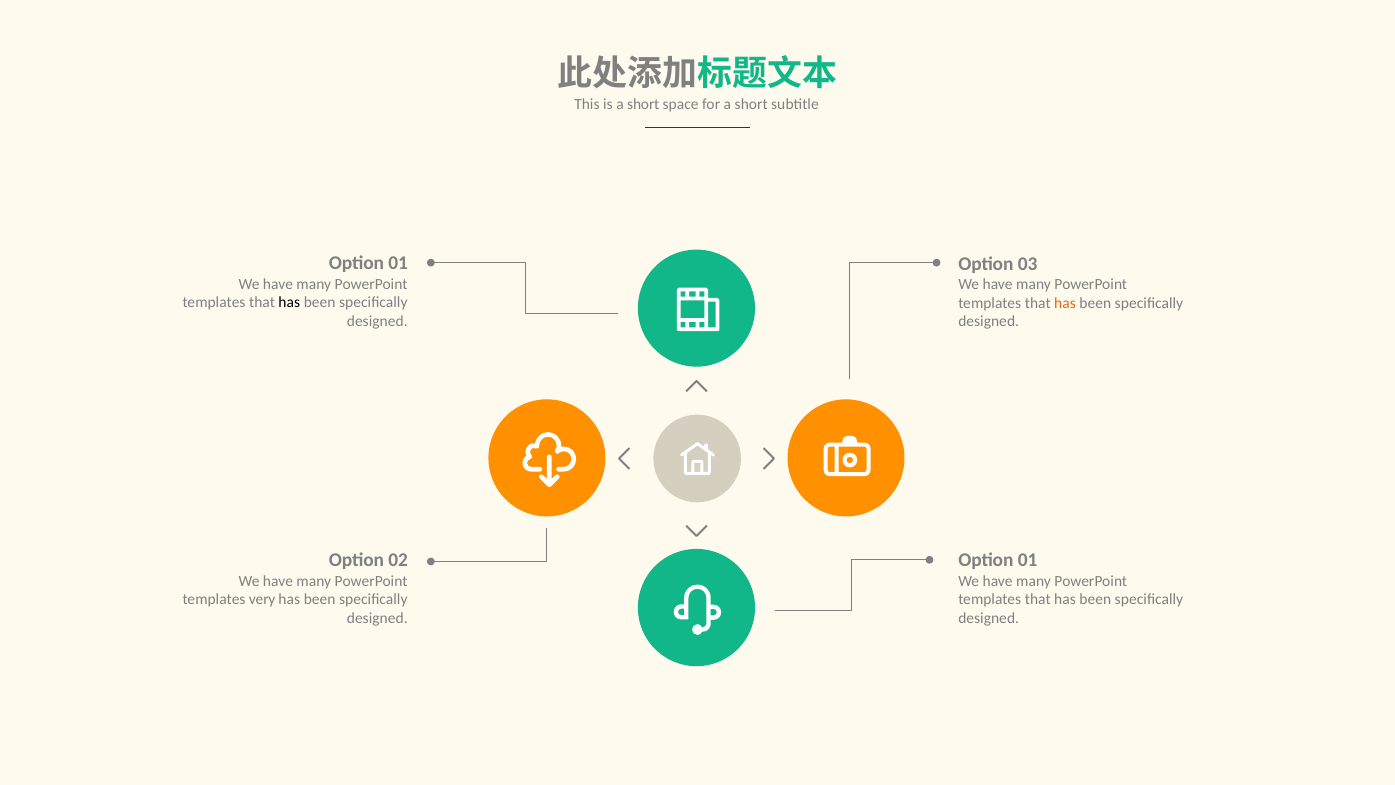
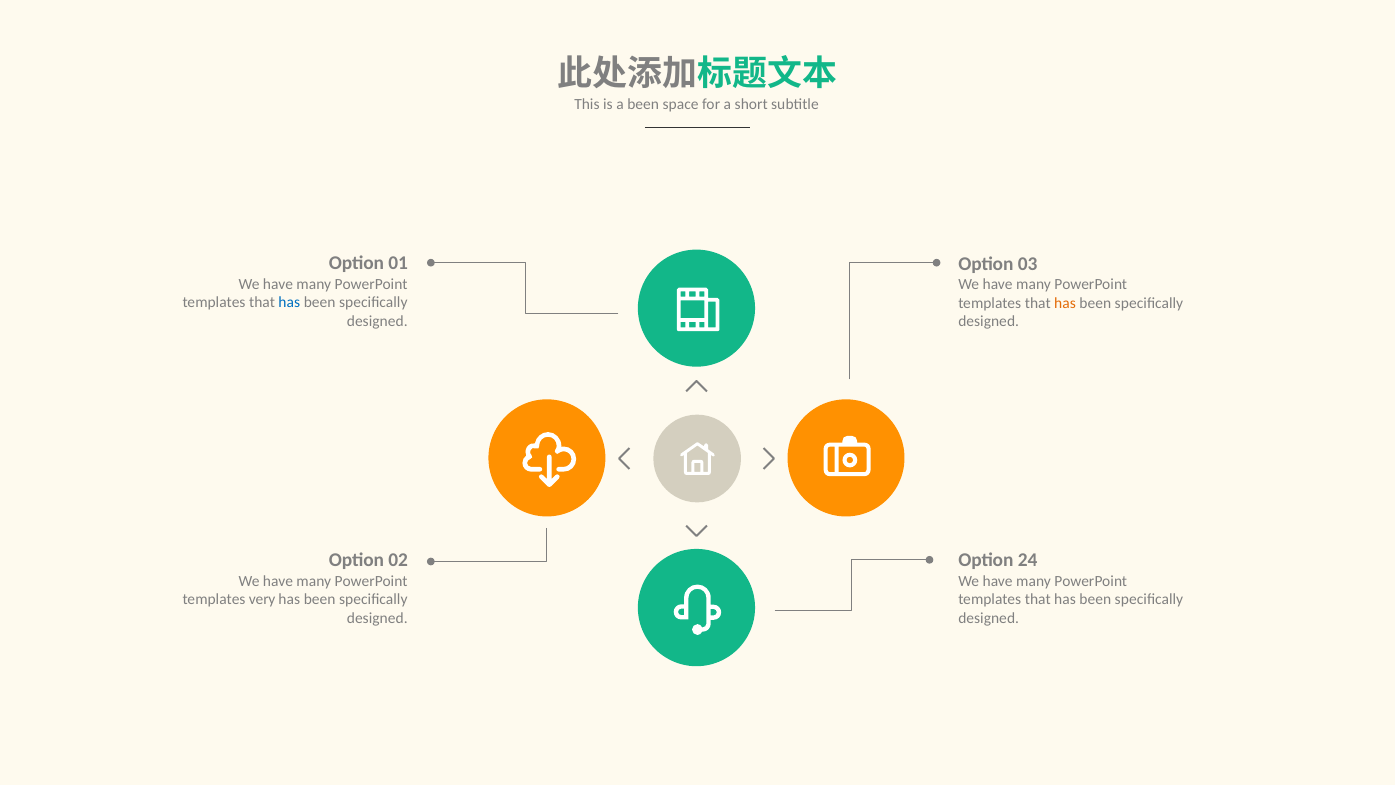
is a short: short -> been (643, 104)
has colour: black -> blue (289, 303)
01: 01 -> 24 (1028, 560)
